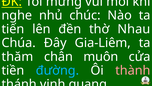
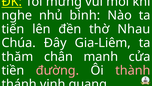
chúc: chúc -> bình (85, 15)
muôn: muôn -> manh (101, 56)
đường colour: light blue -> pink (57, 70)
